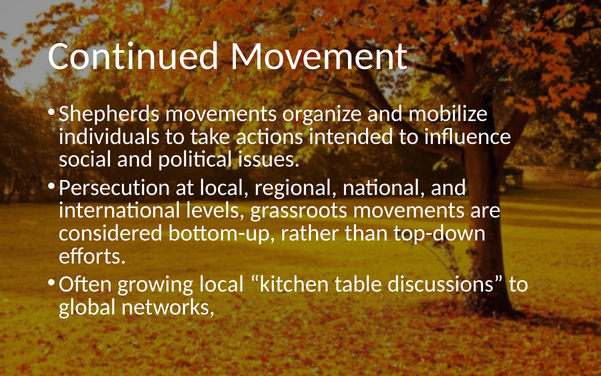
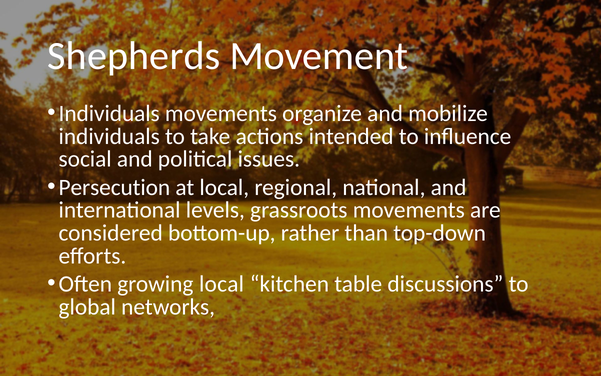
Continued: Continued -> Shepherds (134, 56)
Shepherds: Shepherds -> Individuals (109, 113)
